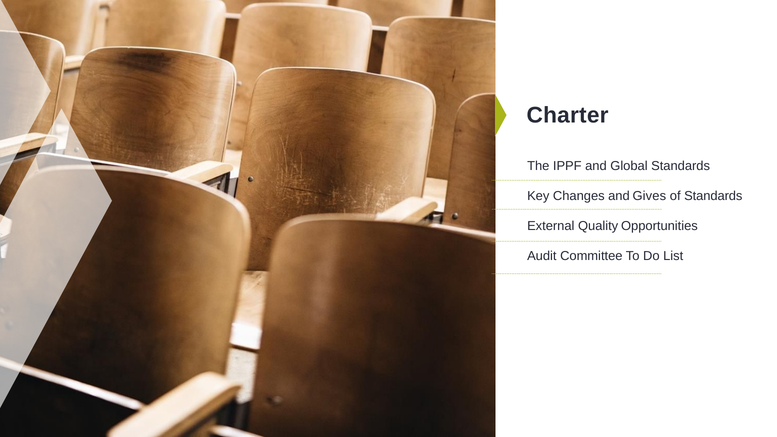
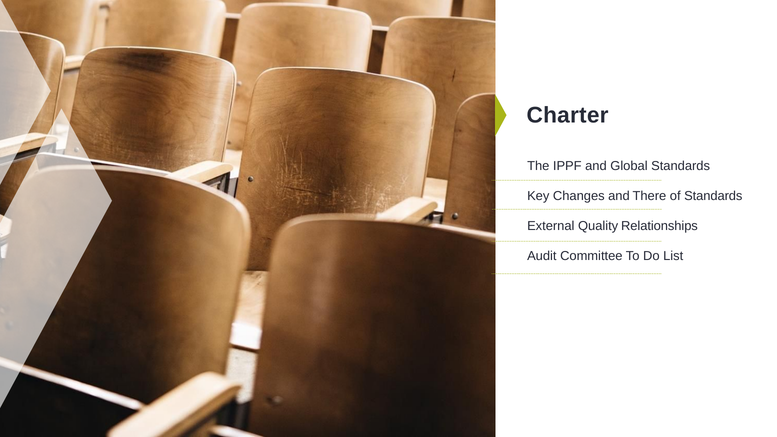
Gives: Gives -> There (649, 196)
Opportunities: Opportunities -> Relationships (659, 226)
